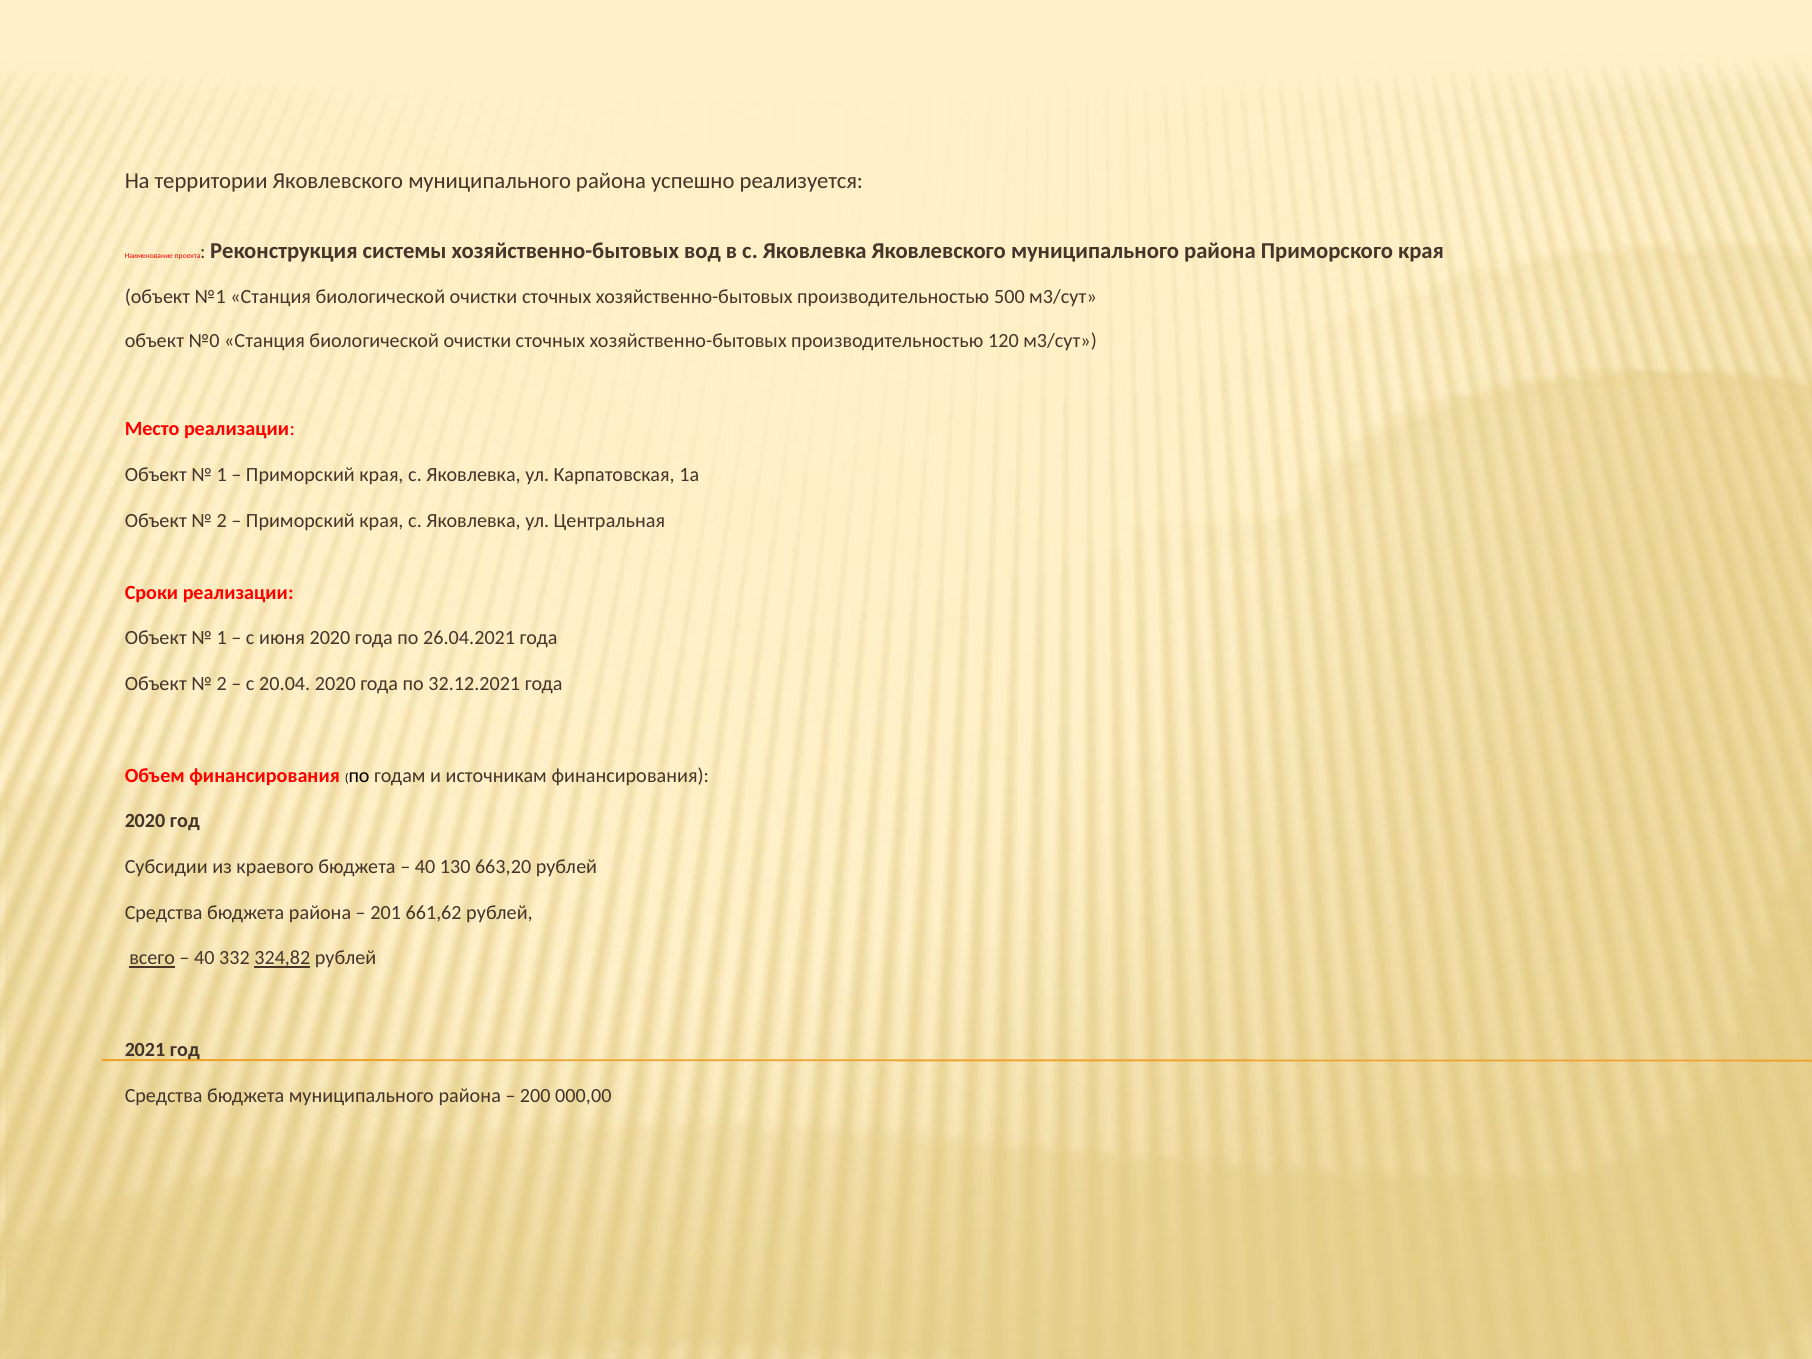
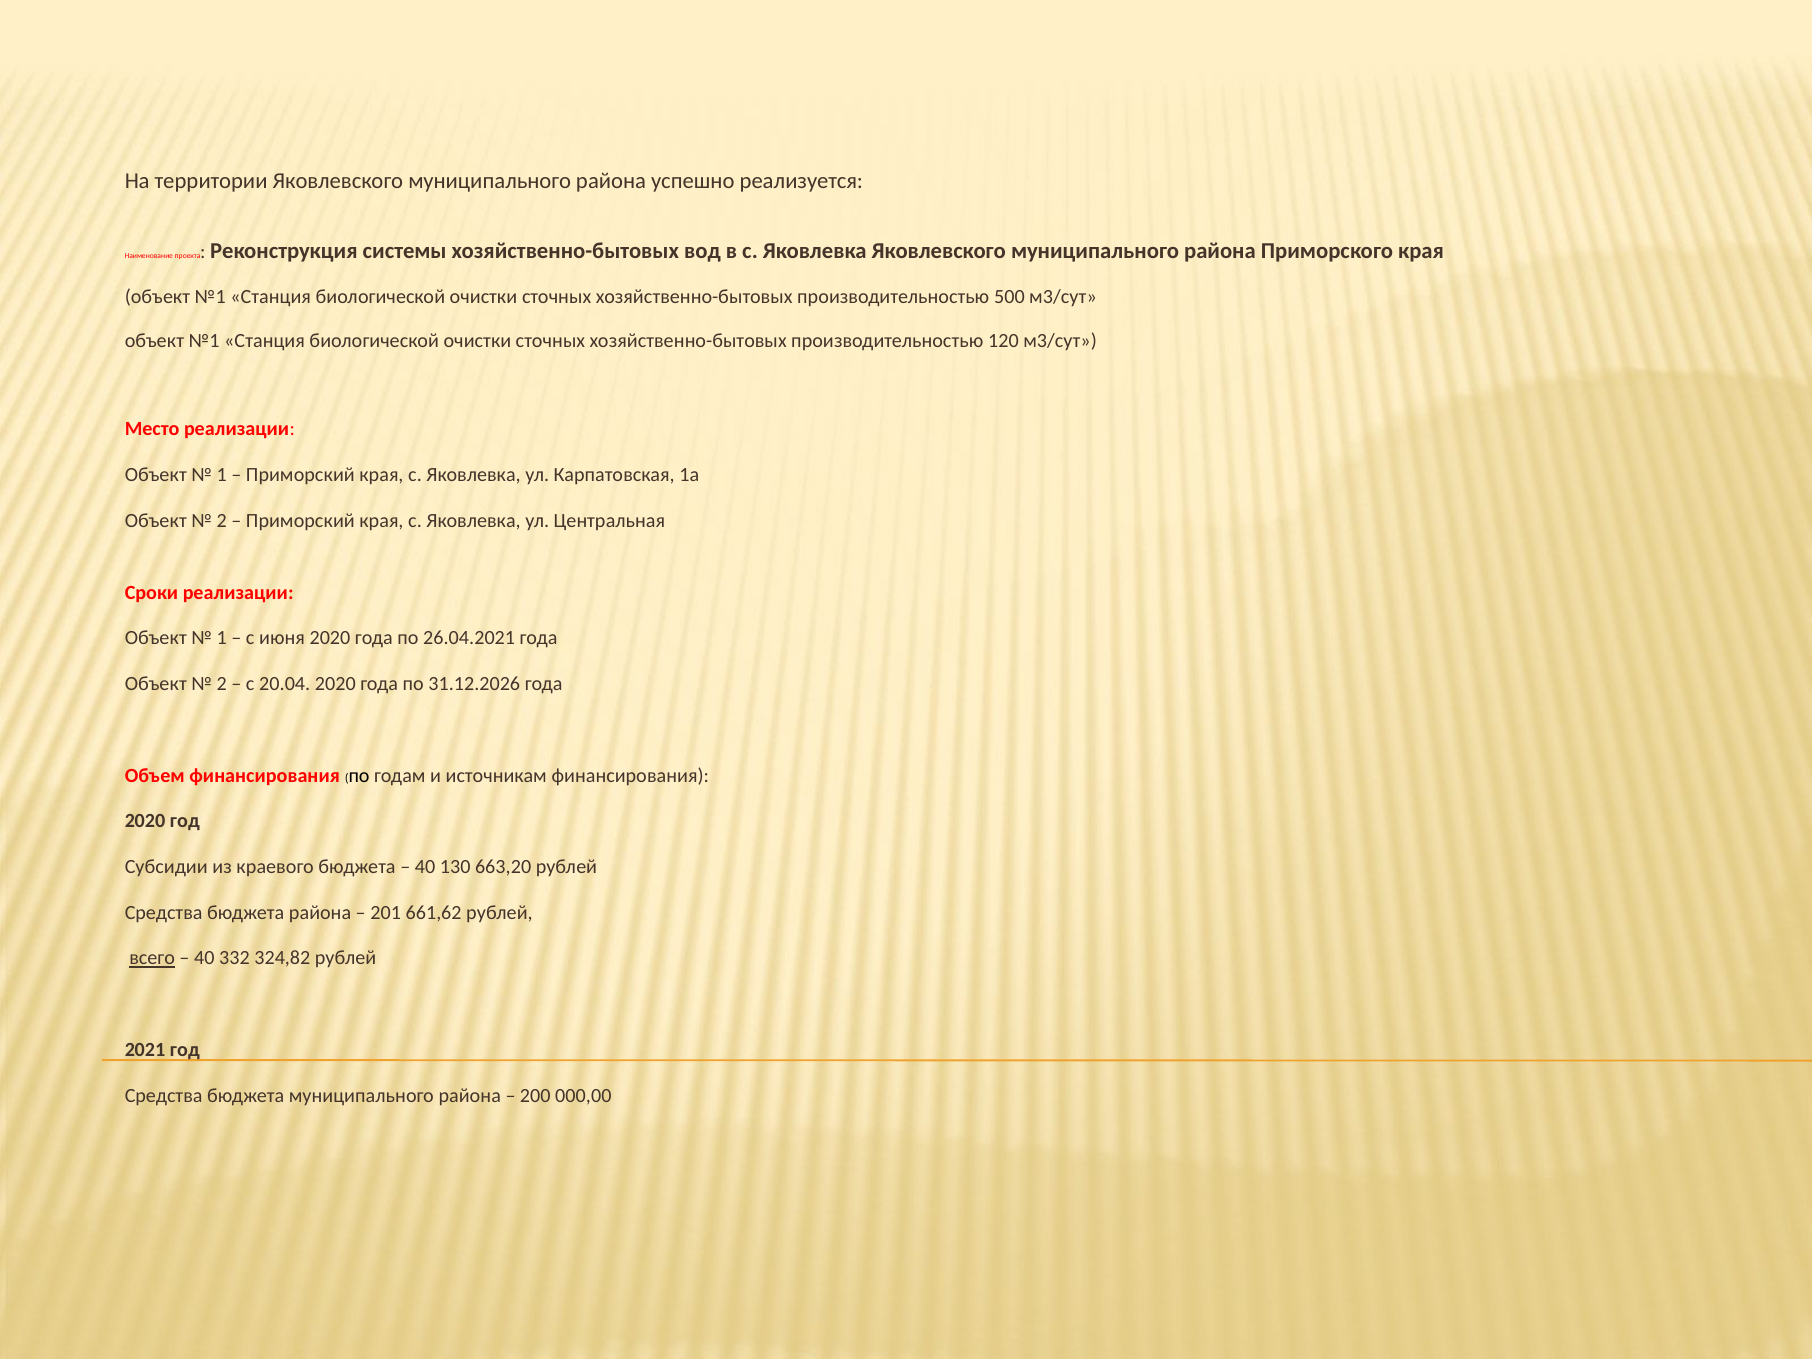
№0: №0 -> №1 (204, 341)
32.12.2021: 32.12.2021 -> 31.12.2026 (474, 684)
324,82 underline: present -> none (282, 958)
